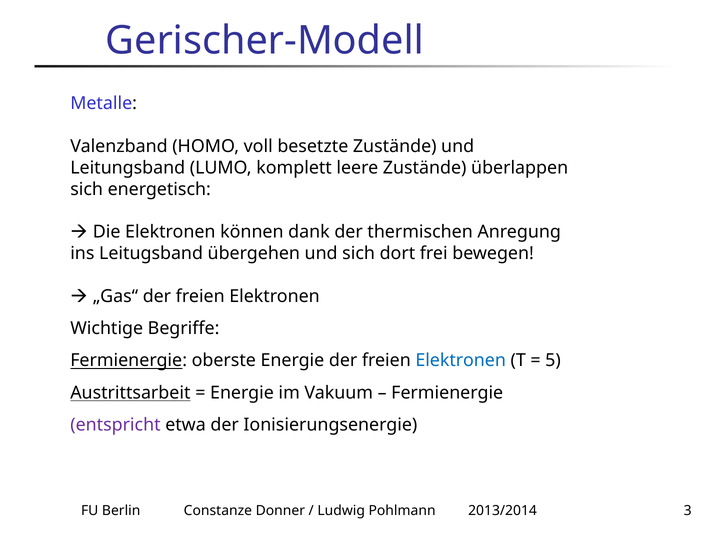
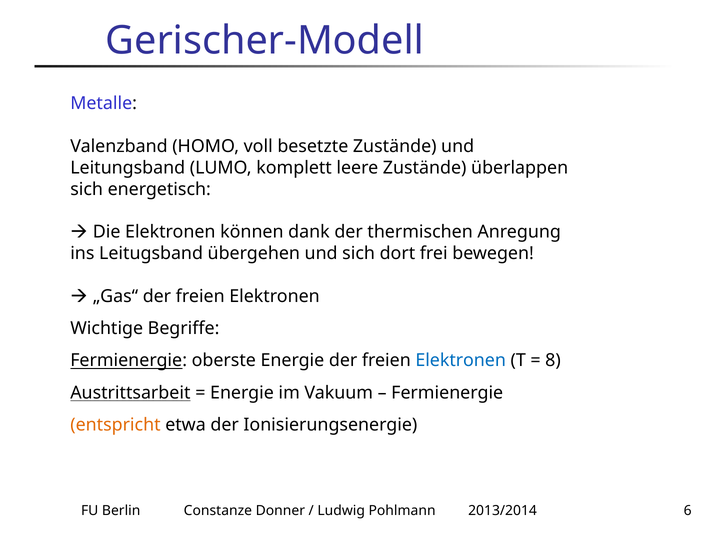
5: 5 -> 8 (553, 360)
entspricht colour: purple -> orange (115, 424)
3: 3 -> 6 (688, 510)
